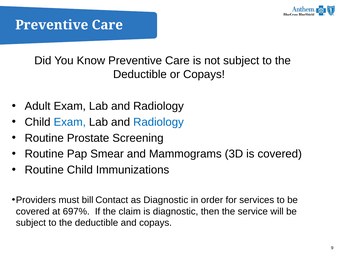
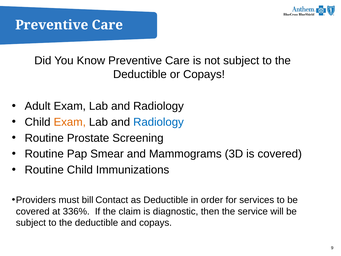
Exam colour: blue -> orange (70, 122)
as Diagnostic: Diagnostic -> Deductible (166, 200)
697%: 697% -> 336% (76, 211)
